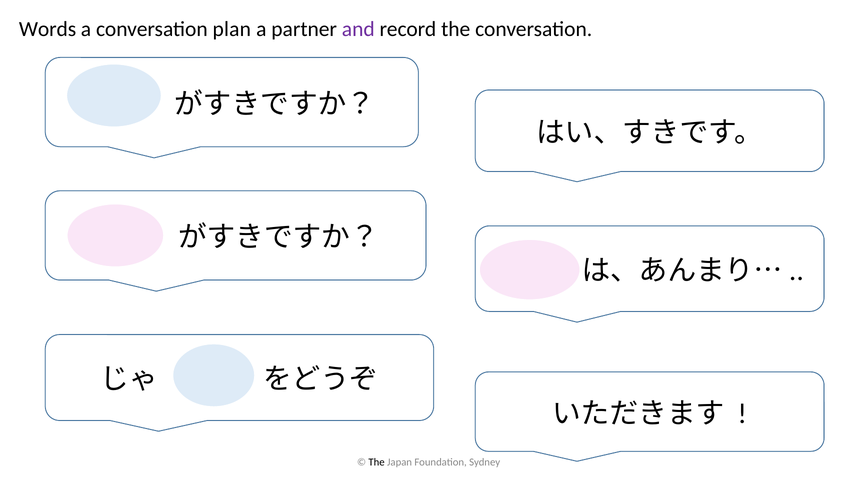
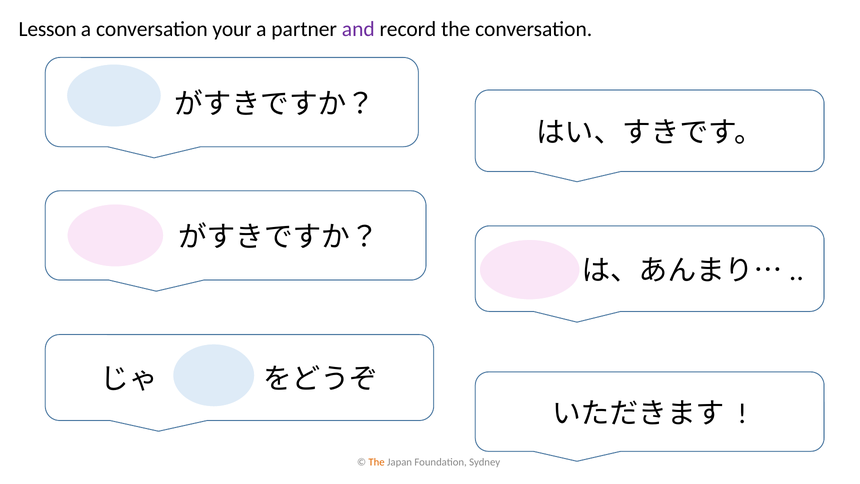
Words: Words -> Lesson (48, 29)
plan: plan -> your (232, 29)
The colour: black -> orange (377, 462)
